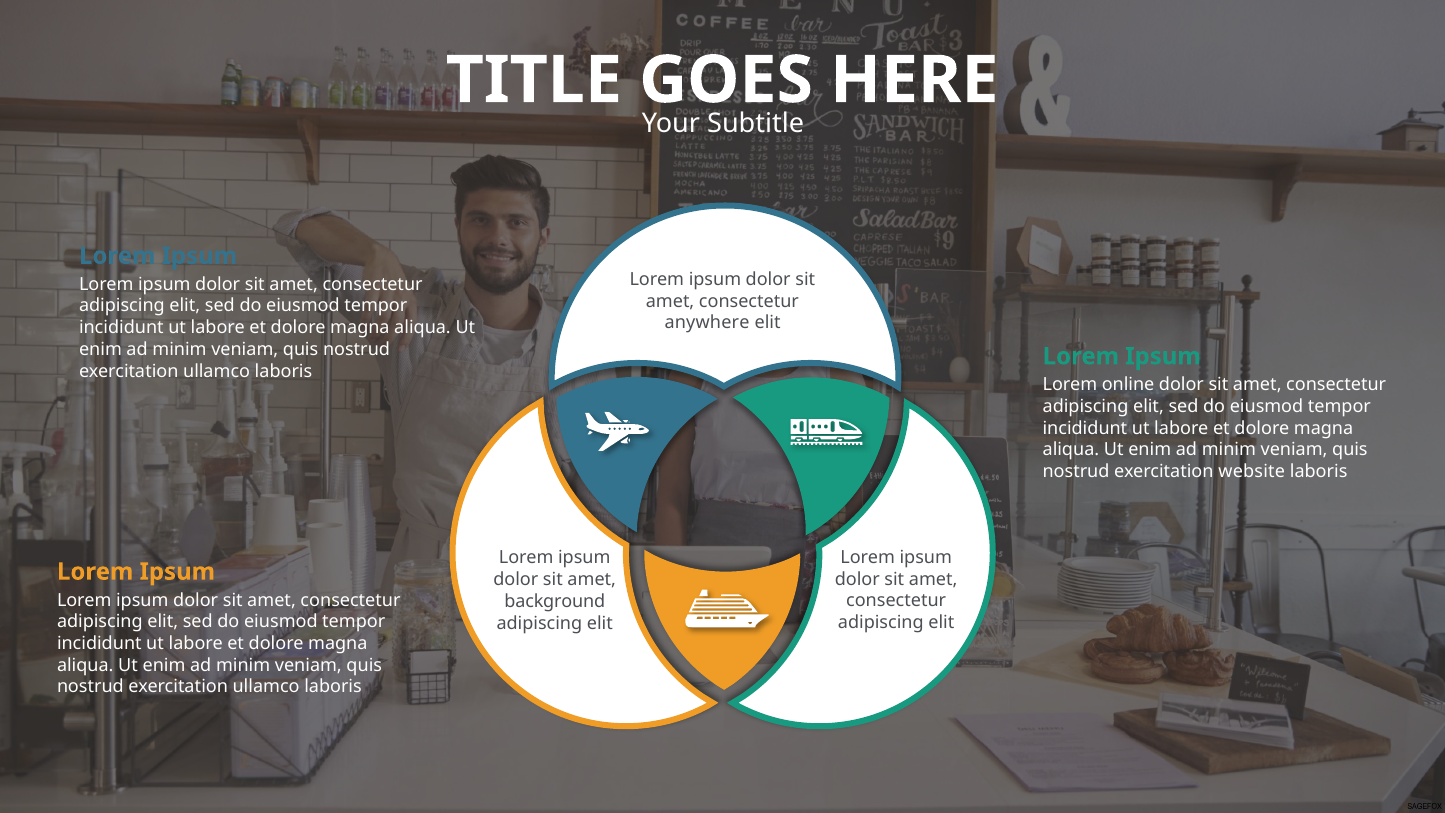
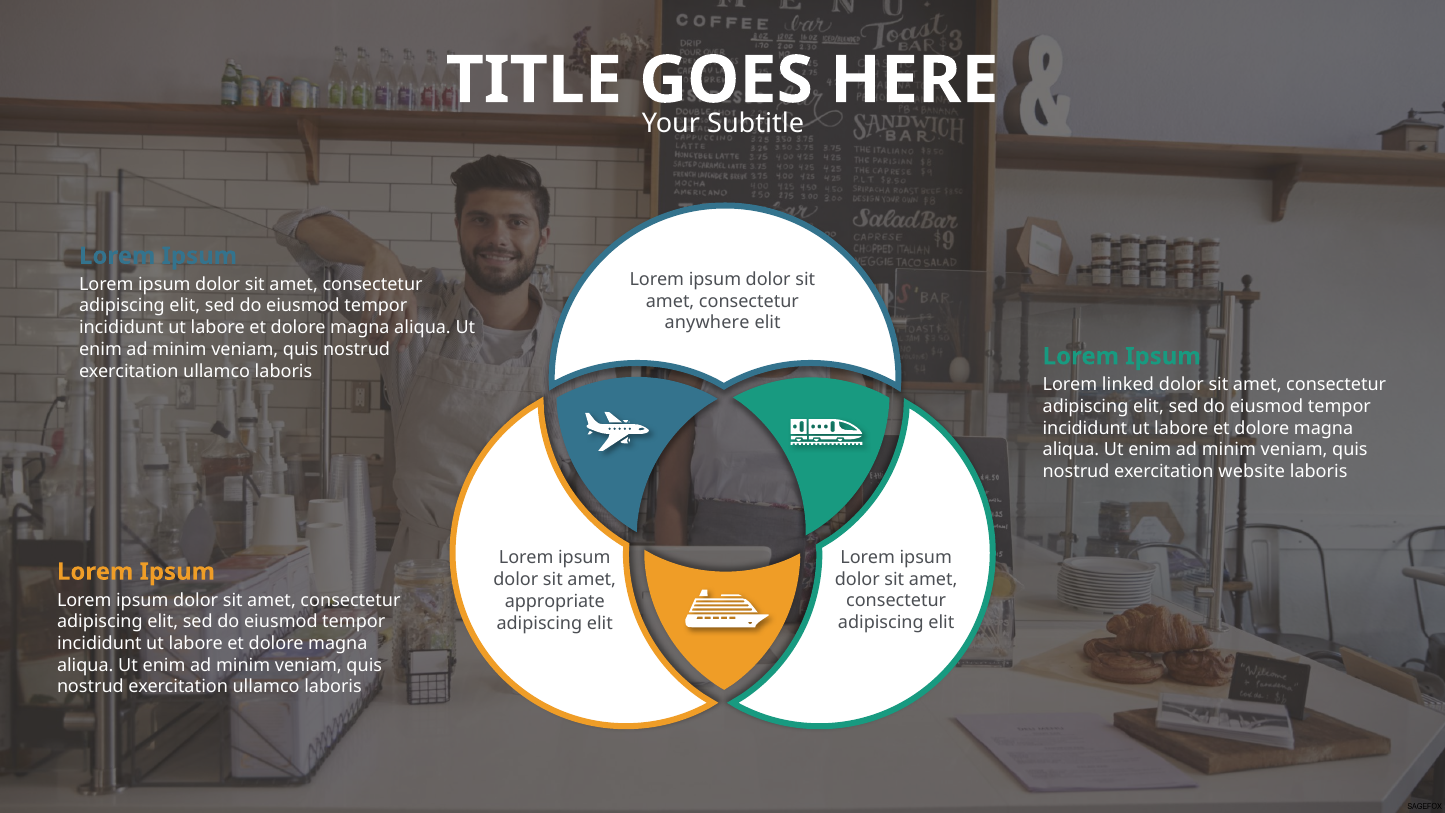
online: online -> linked (1128, 385)
background: background -> appropriate (555, 601)
